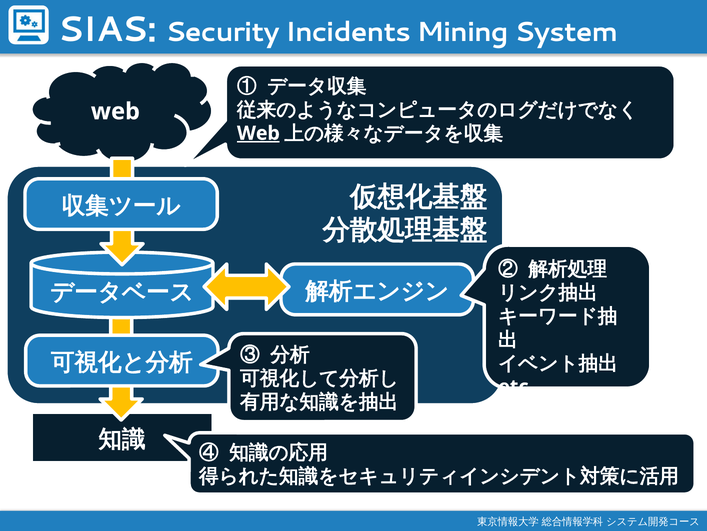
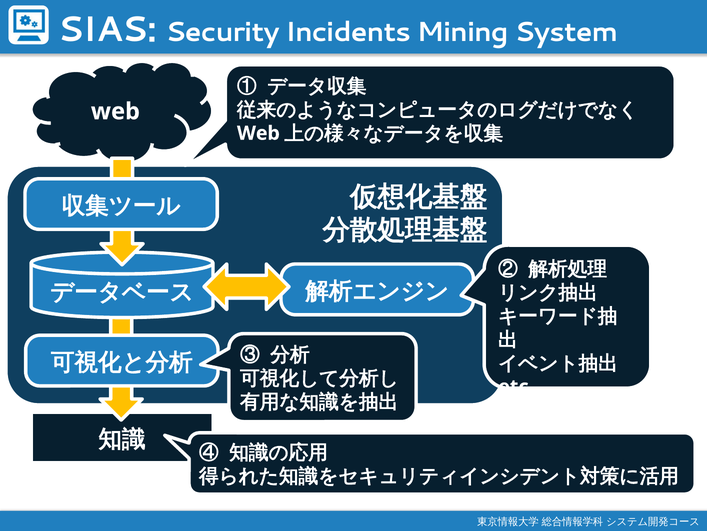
Web underline: present -> none (258, 133)
